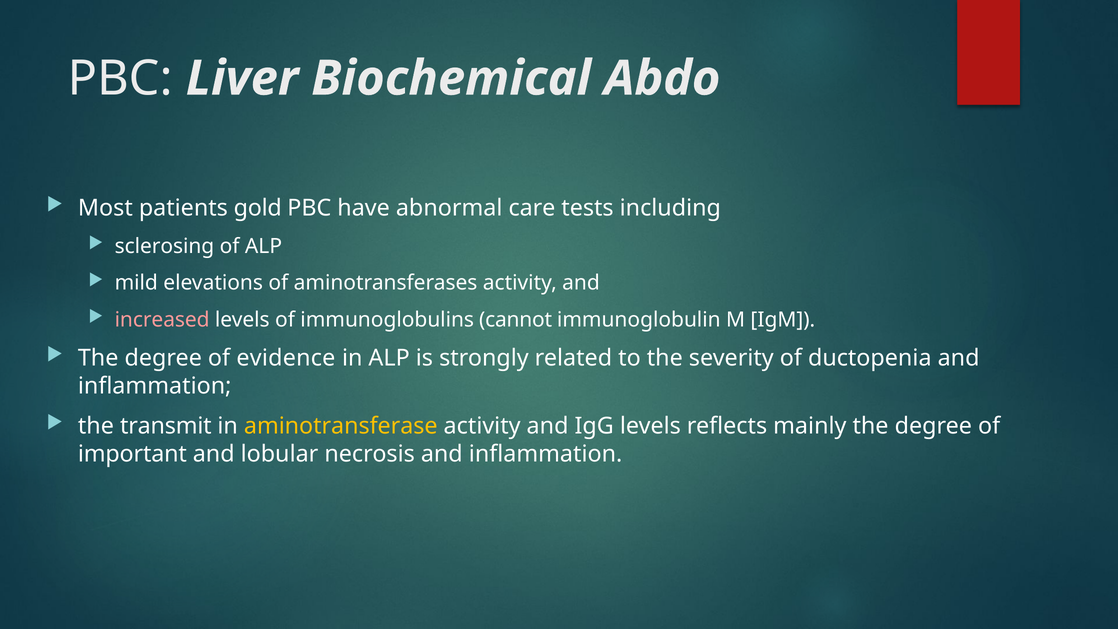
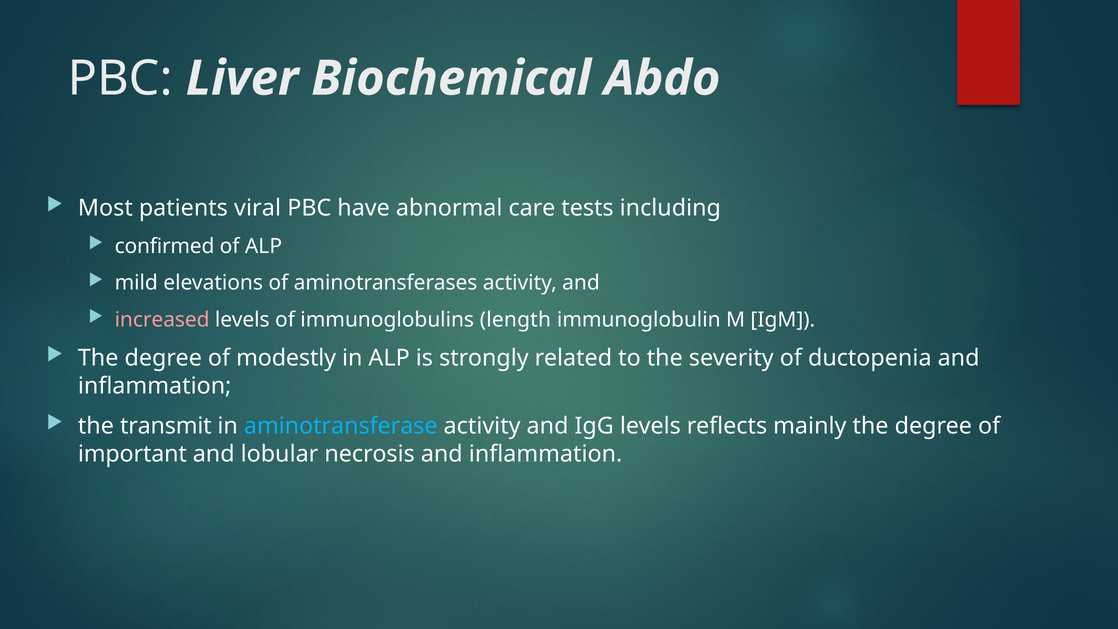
gold: gold -> viral (258, 208)
sclerosing: sclerosing -> confirmed (165, 246)
cannot: cannot -> length (515, 320)
evidence: evidence -> modestly (286, 358)
aminotransferase colour: yellow -> light blue (341, 426)
